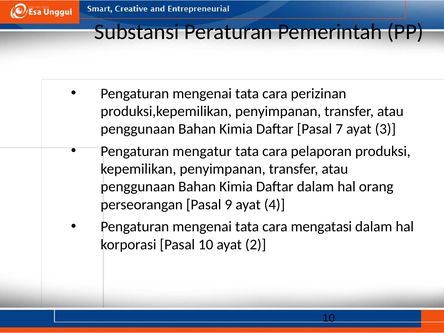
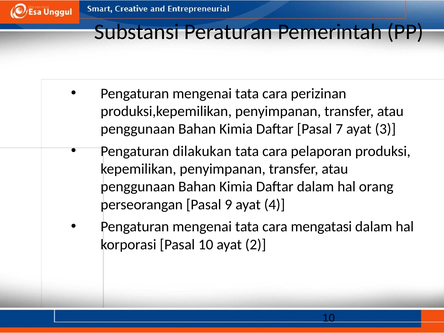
mengatur: mengatur -> dilakukan (202, 151)
